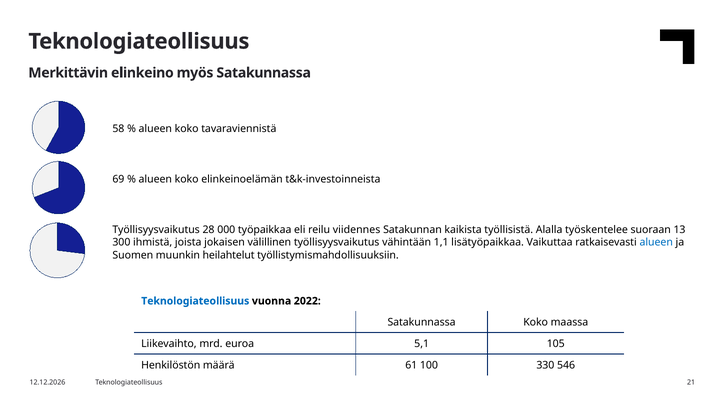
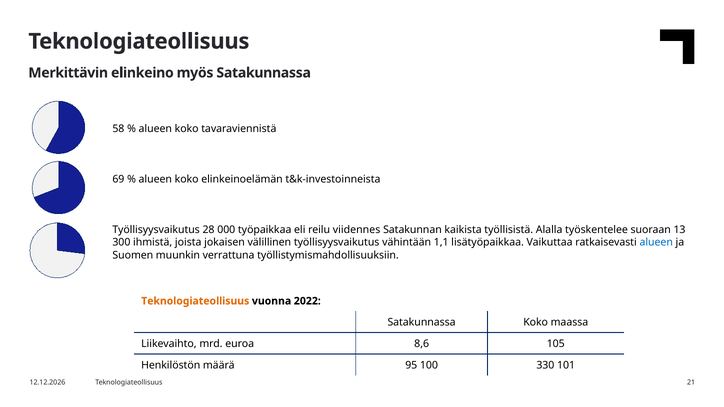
heilahtelut: heilahtelut -> verrattuna (229, 255)
Teknologiateollisuus colour: blue -> orange (195, 301)
5,1: 5,1 -> 8,6 (422, 344)
61: 61 -> 95 (411, 366)
546: 546 -> 101 (566, 366)
